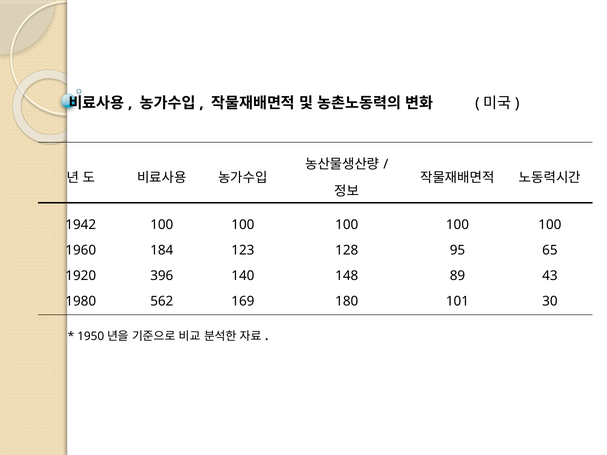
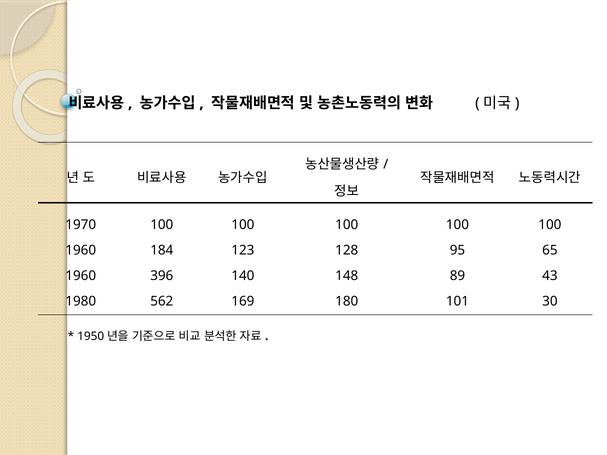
1942: 1942 -> 1970 (81, 225)
1920: 1920 -> 1960 (81, 276)
